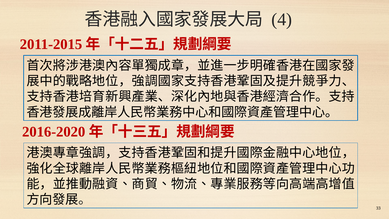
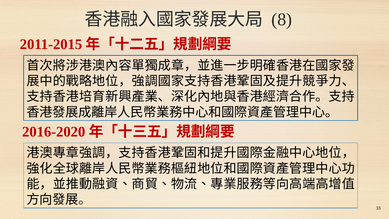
4: 4 -> 8 (282, 19)
